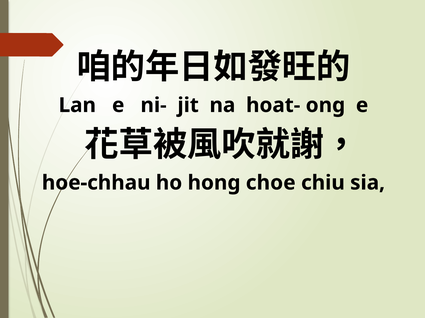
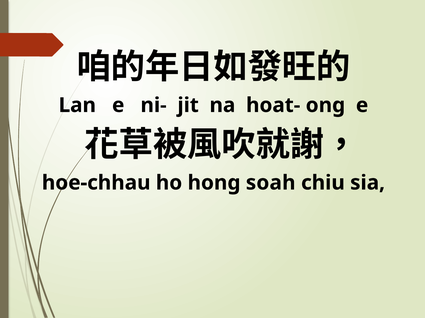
choe: choe -> soah (271, 183)
